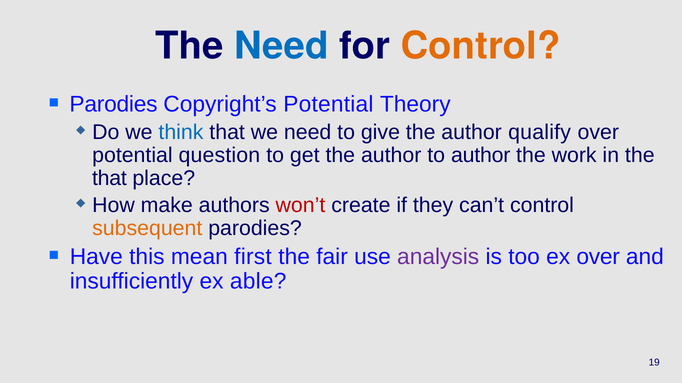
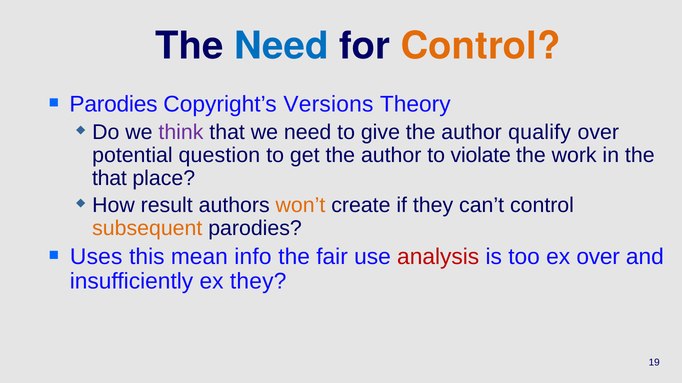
Copyright’s Potential: Potential -> Versions (328, 104)
think colour: blue -> purple (181, 132)
to author: author -> violate (481, 155)
make: make -> result (167, 206)
won’t colour: red -> orange (300, 206)
Have: Have -> Uses (96, 257)
first: first -> info (253, 257)
analysis colour: purple -> red (438, 257)
ex able: able -> they (258, 282)
